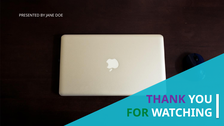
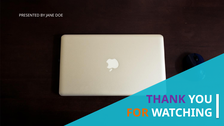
FOR colour: green -> orange (137, 113)
